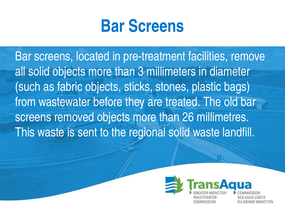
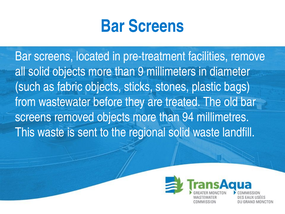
3: 3 -> 9 (141, 71)
26: 26 -> 94 (188, 117)
